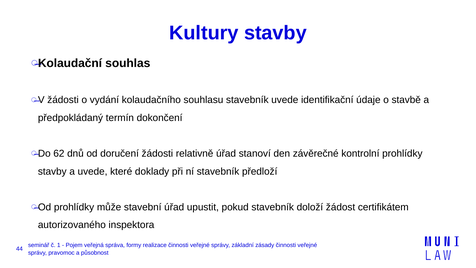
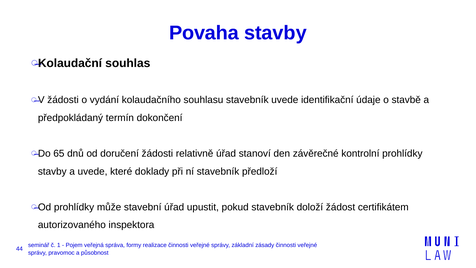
Kultury: Kultury -> Povaha (204, 33)
62: 62 -> 65 (59, 153)
